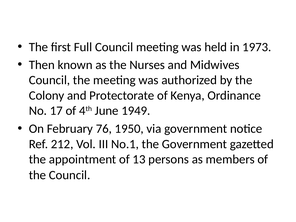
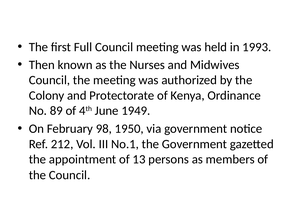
1973: 1973 -> 1993 (257, 47)
17: 17 -> 89 (56, 111)
76: 76 -> 98 (104, 129)
